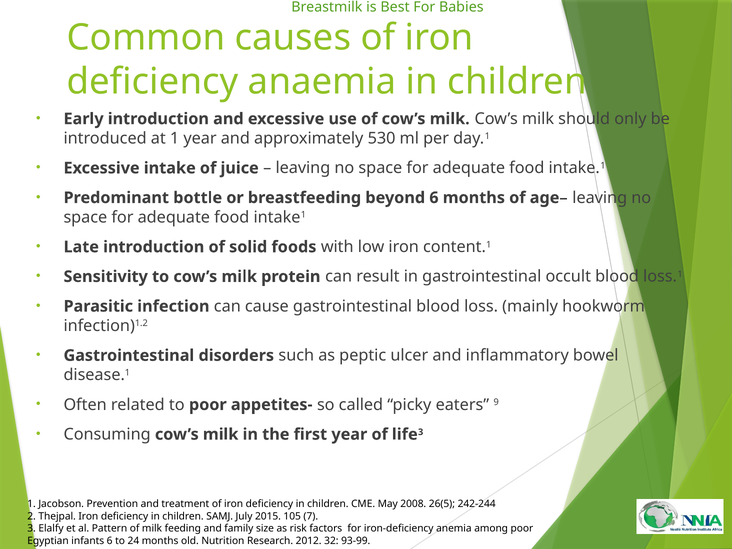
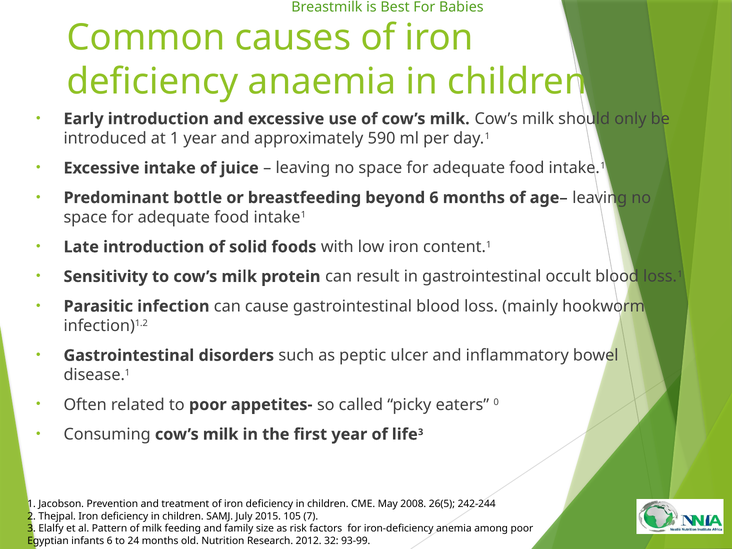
530: 530 -> 590 (382, 138)
9: 9 -> 0 (496, 402)
